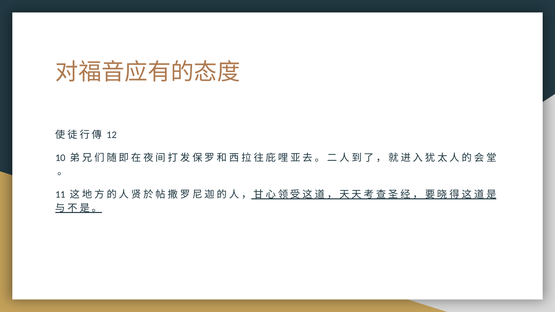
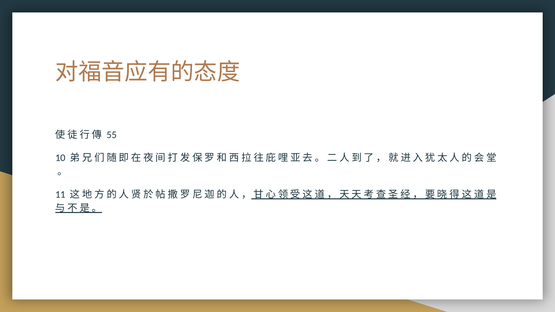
12: 12 -> 55 (112, 135)
